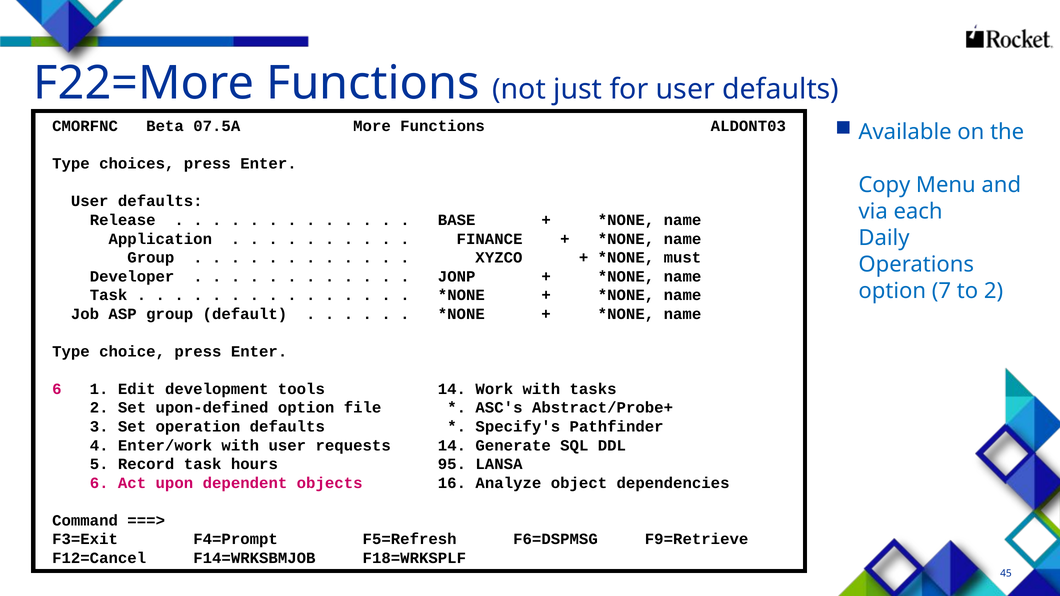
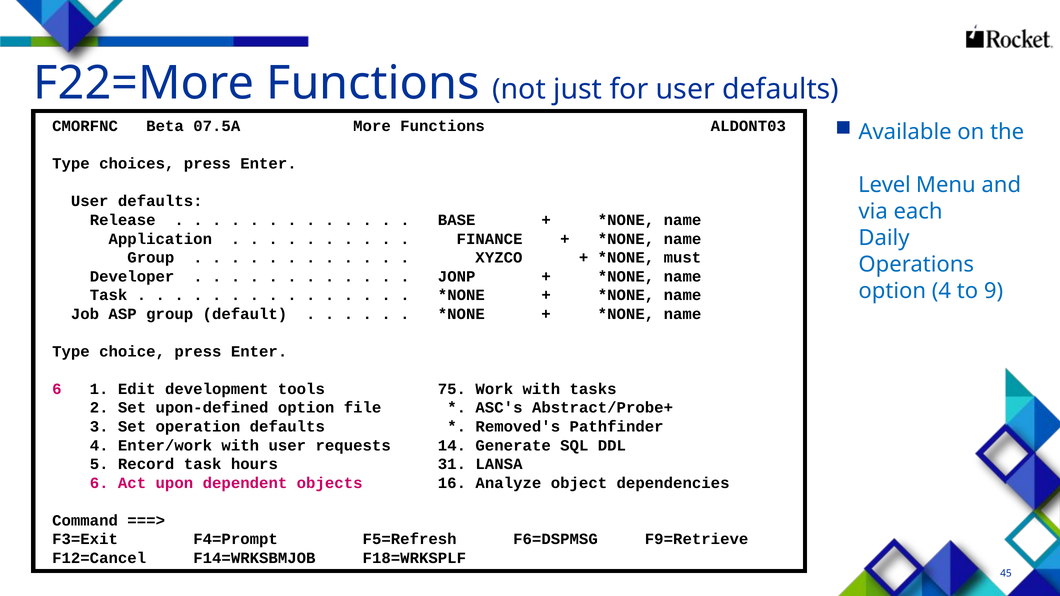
Copy: Copy -> Level (884, 185)
option 7: 7 -> 4 (941, 291)
to 2: 2 -> 9 (994, 291)
tools 14: 14 -> 75 (452, 389)
Specify's: Specify's -> Removed's (518, 427)
95: 95 -> 31 (452, 464)
